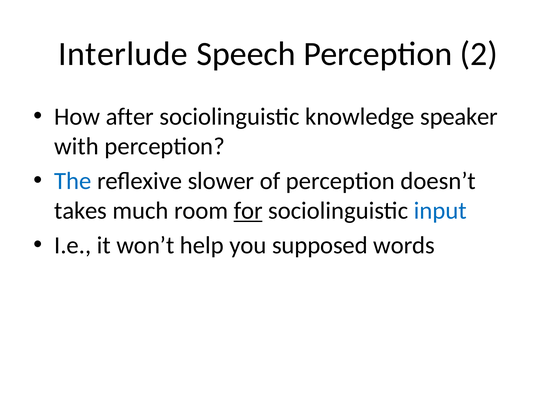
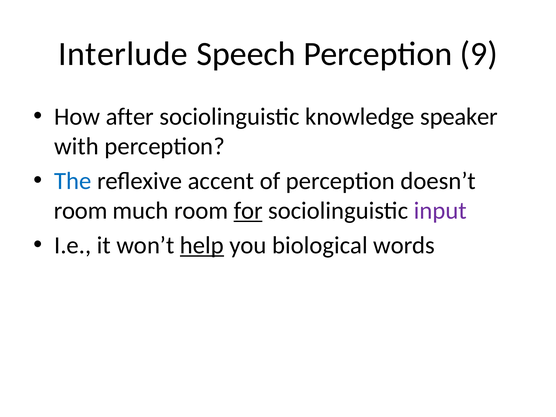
2: 2 -> 9 (479, 54)
slower: slower -> accent (221, 181)
takes: takes -> room (81, 211)
input colour: blue -> purple (440, 211)
help underline: none -> present (202, 245)
supposed: supposed -> biological (320, 245)
